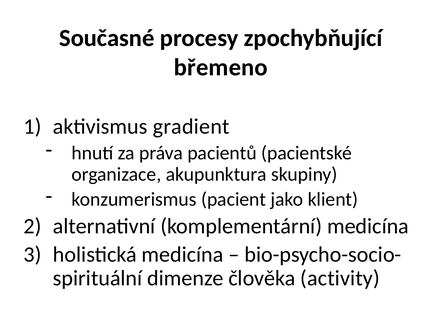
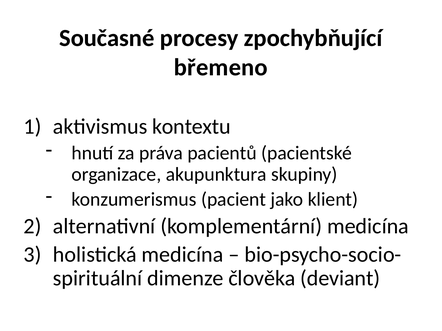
gradient: gradient -> kontextu (191, 127)
activity: activity -> deviant (340, 279)
